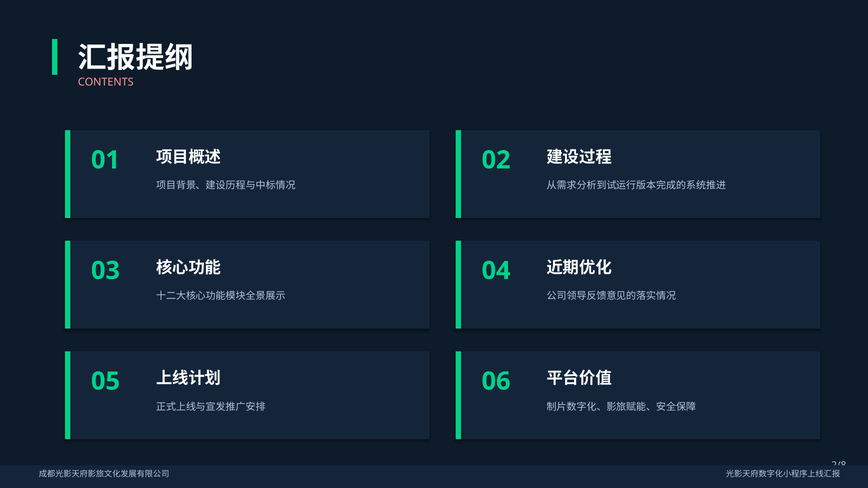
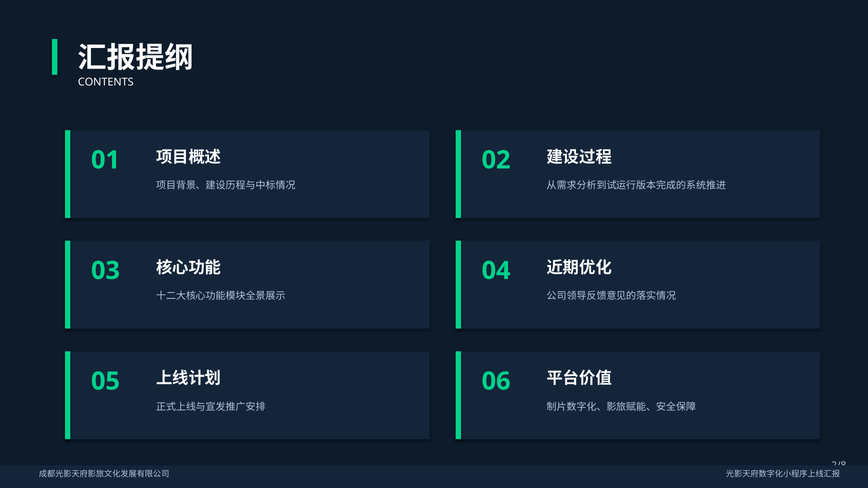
CONTENTS colour: pink -> white (106, 82)
